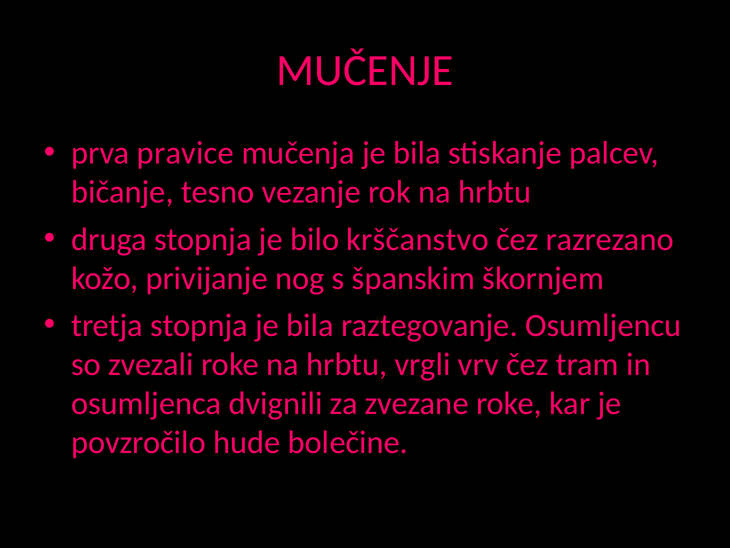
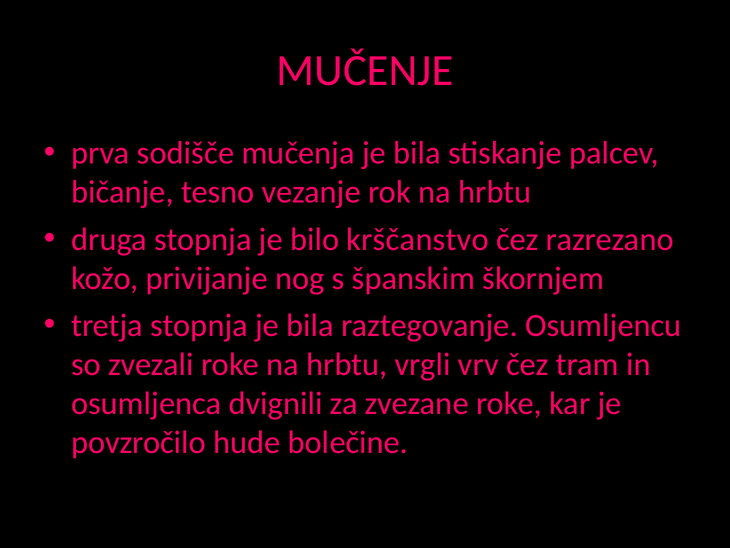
pravice: pravice -> sodišče (185, 153)
